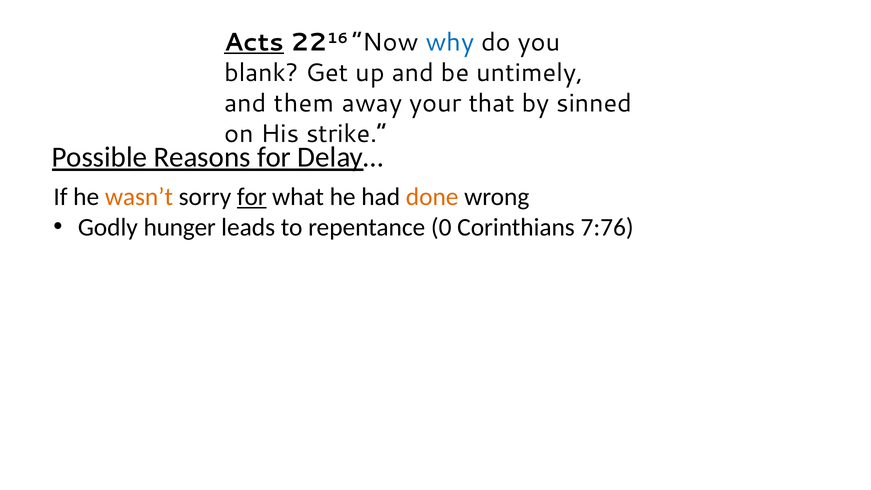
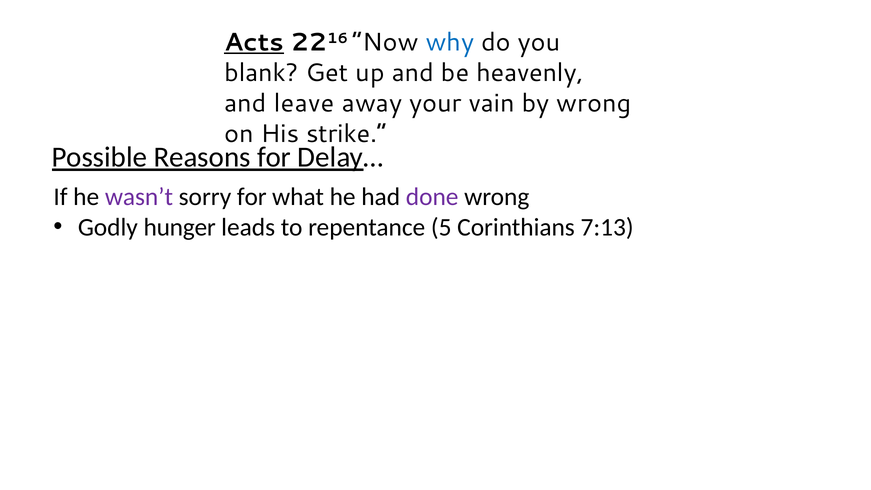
untimely: untimely -> heavenly (530, 73)
them: them -> leave (304, 103)
that: that -> vain (492, 103)
by sinned: sinned -> wrong (594, 103)
wasn’t colour: orange -> purple (139, 197)
for underline: present -> none (252, 197)
done colour: orange -> purple (432, 197)
0: 0 -> 5 (441, 227)
7:76: 7:76 -> 7:13 (607, 227)
